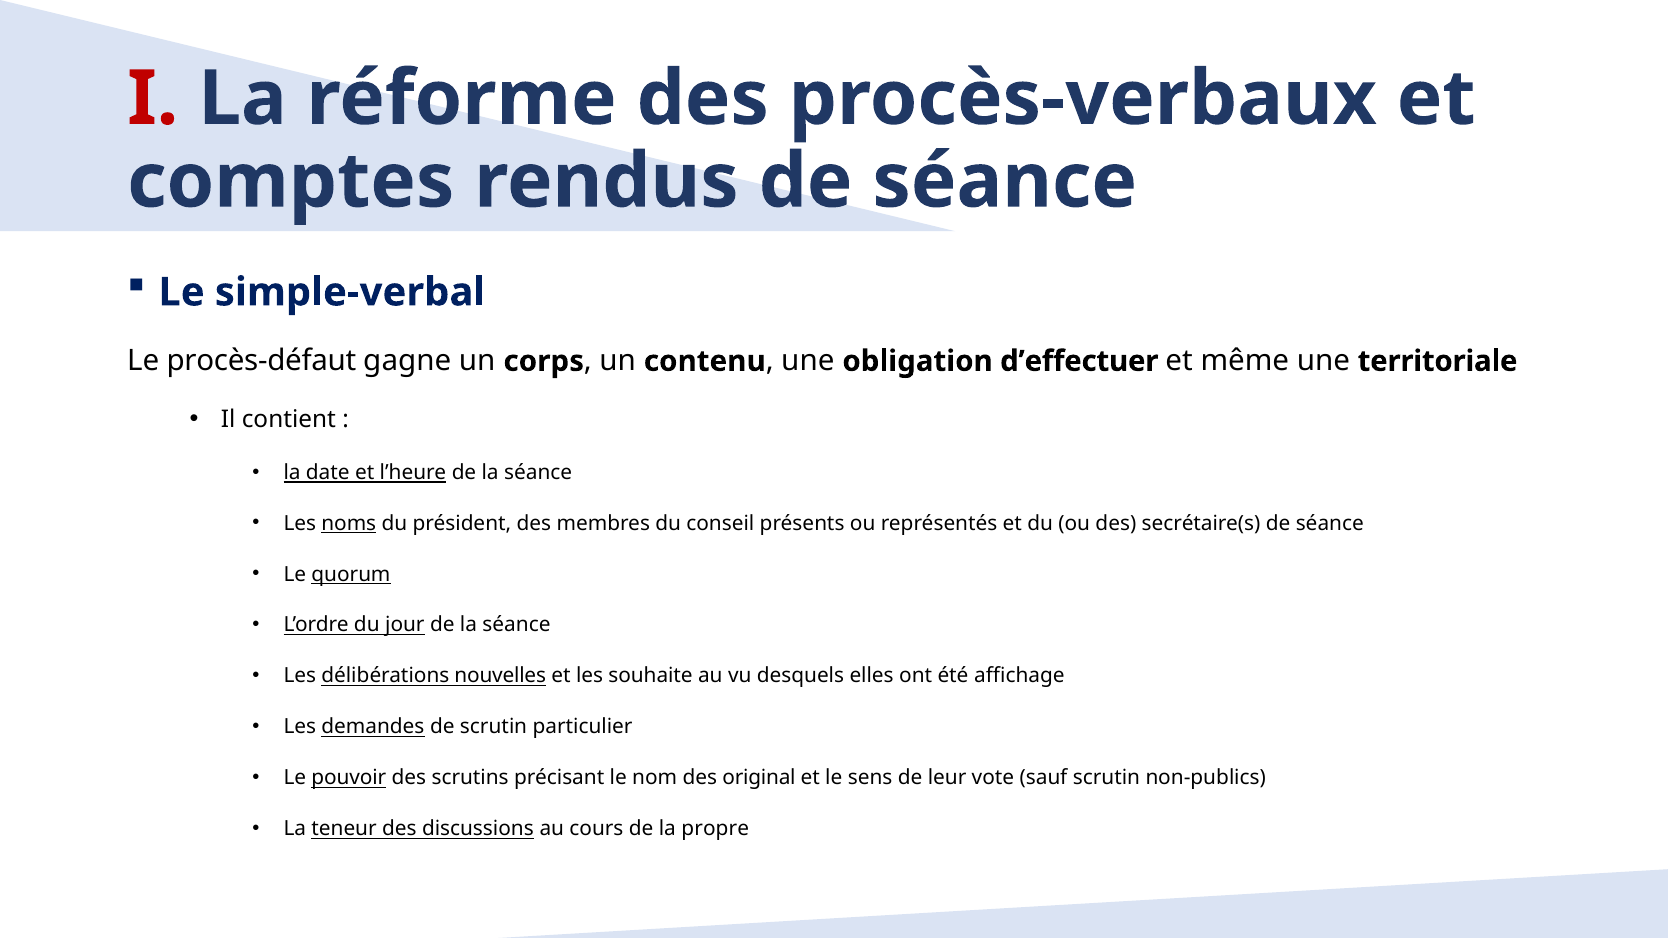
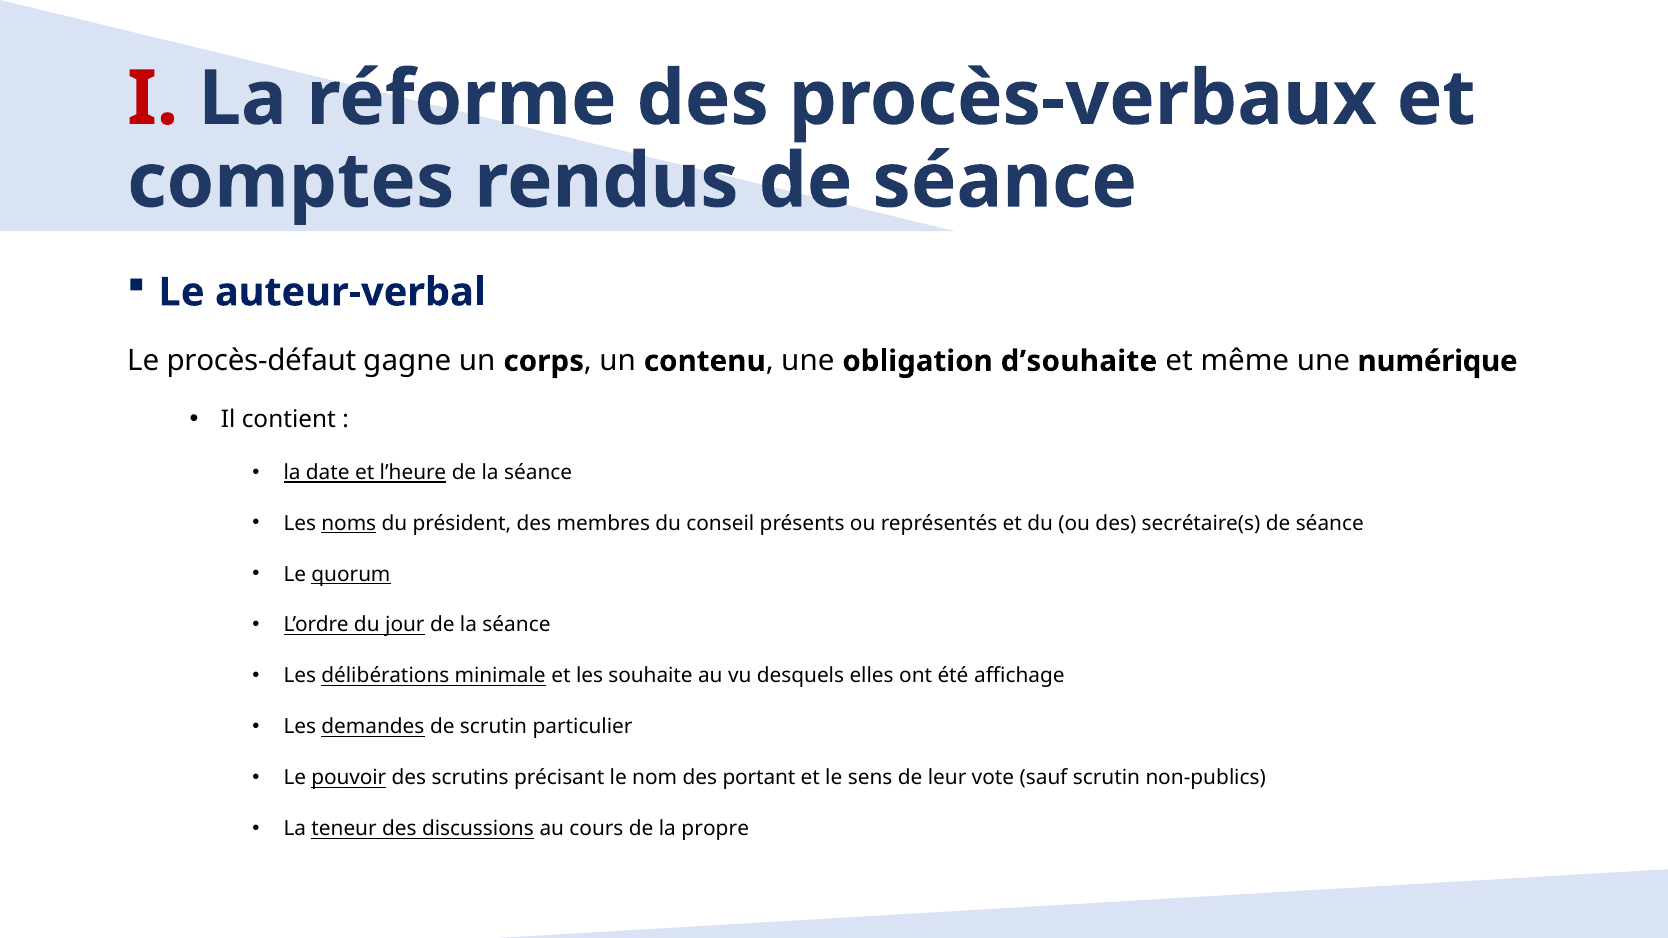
simple-verbal: simple-verbal -> auteur-verbal (350, 292)
d’effectuer: d’effectuer -> d’souhaite (1079, 361)
territoriale: territoriale -> numérique (1438, 361)
nouvelles: nouvelles -> minimale (500, 676)
original: original -> portant (759, 778)
